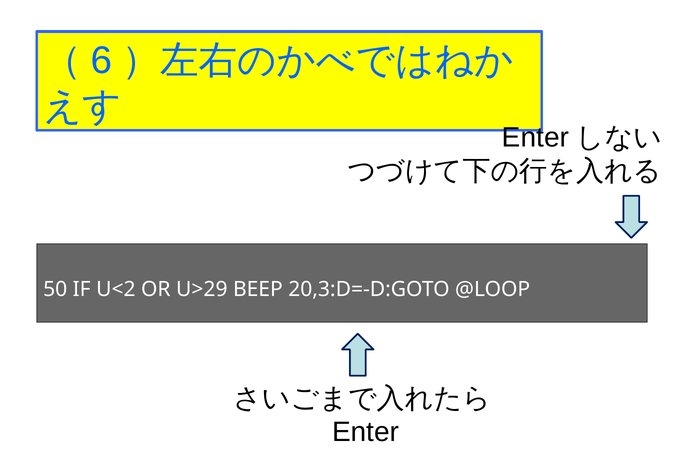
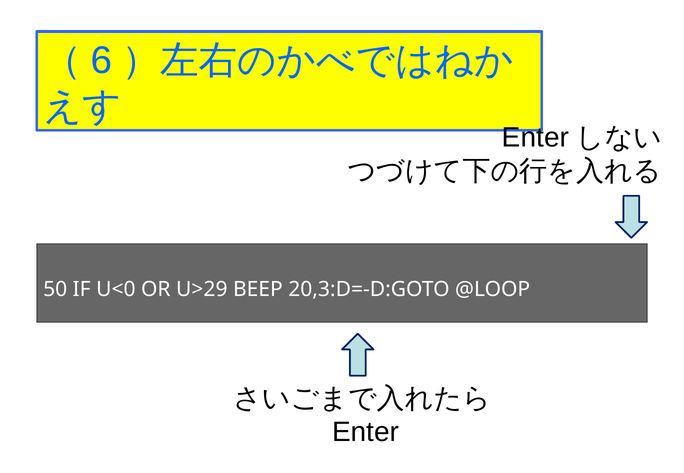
U<2: U<2 -> U<0 (116, 290)
